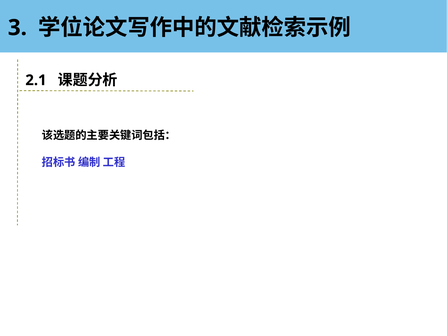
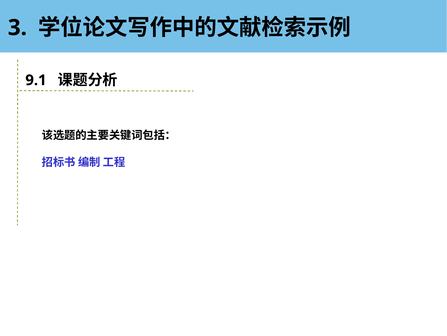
2.1: 2.1 -> 9.1 (36, 80)
